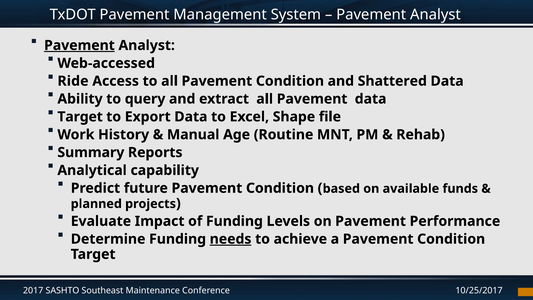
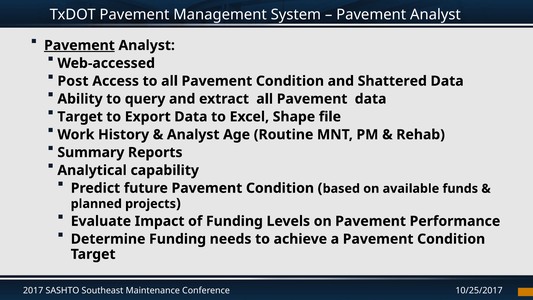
Ride: Ride -> Post (73, 81)
Manual: Manual -> Analyst (193, 135)
needs underline: present -> none (231, 239)
